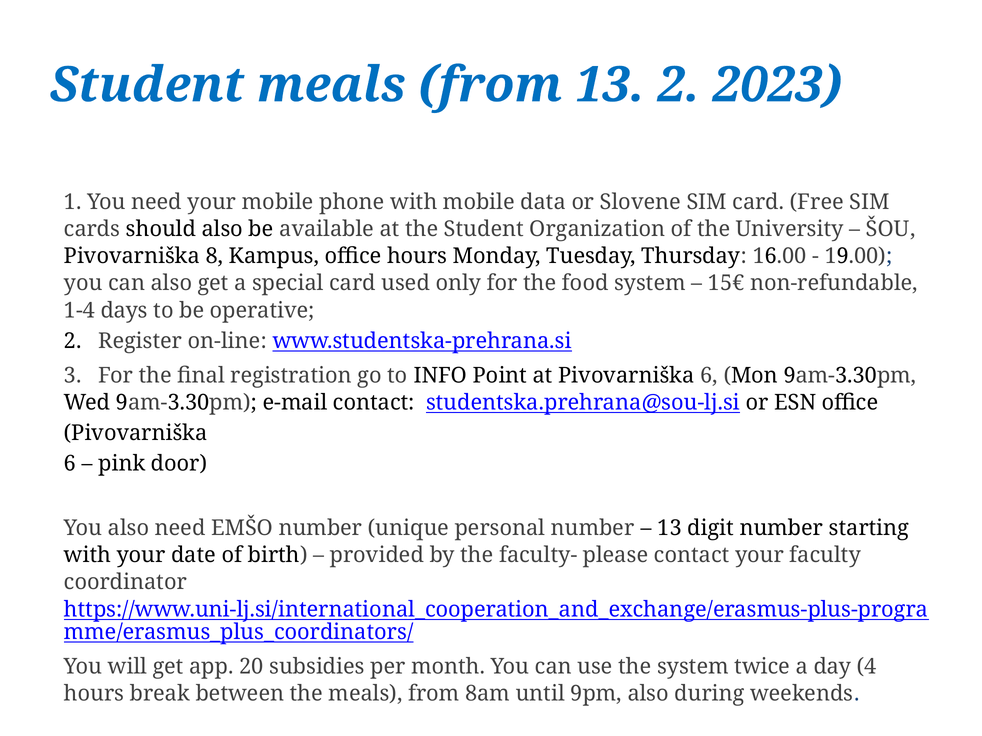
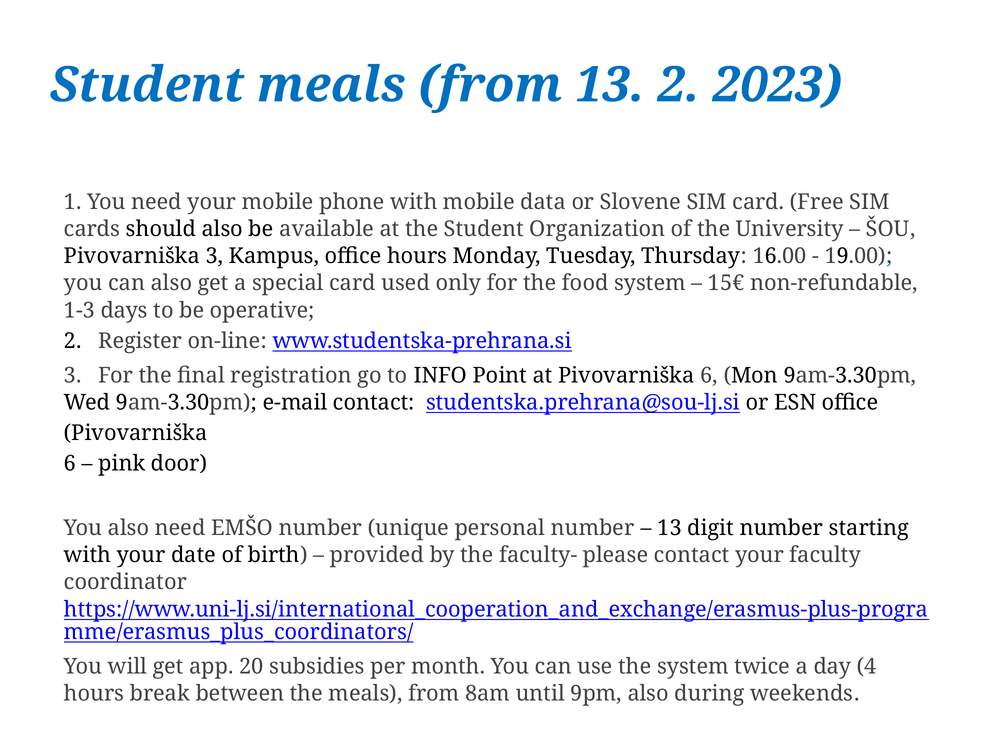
Pivovarniška 8: 8 -> 3 (214, 256)
1-4: 1-4 -> 1-3 (79, 311)
